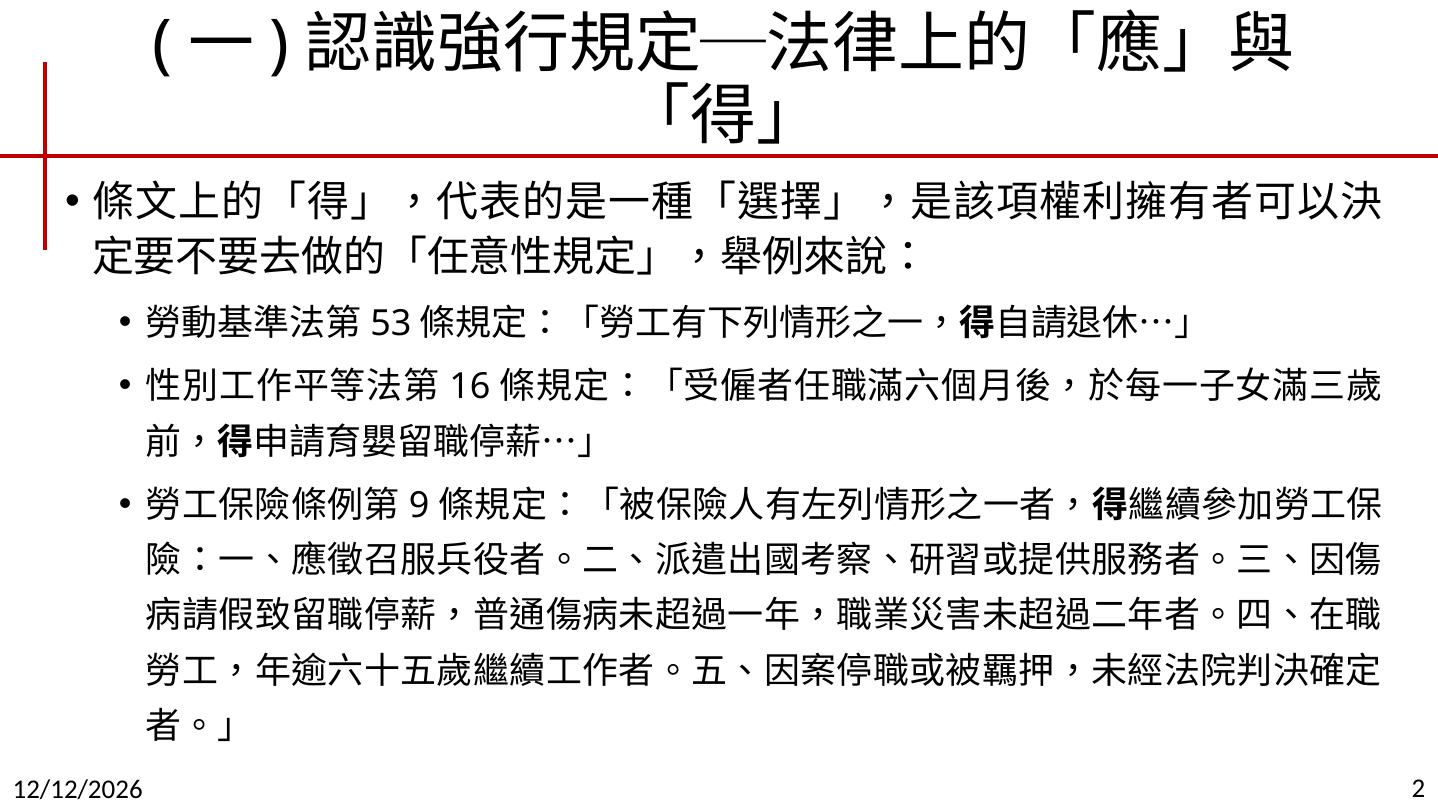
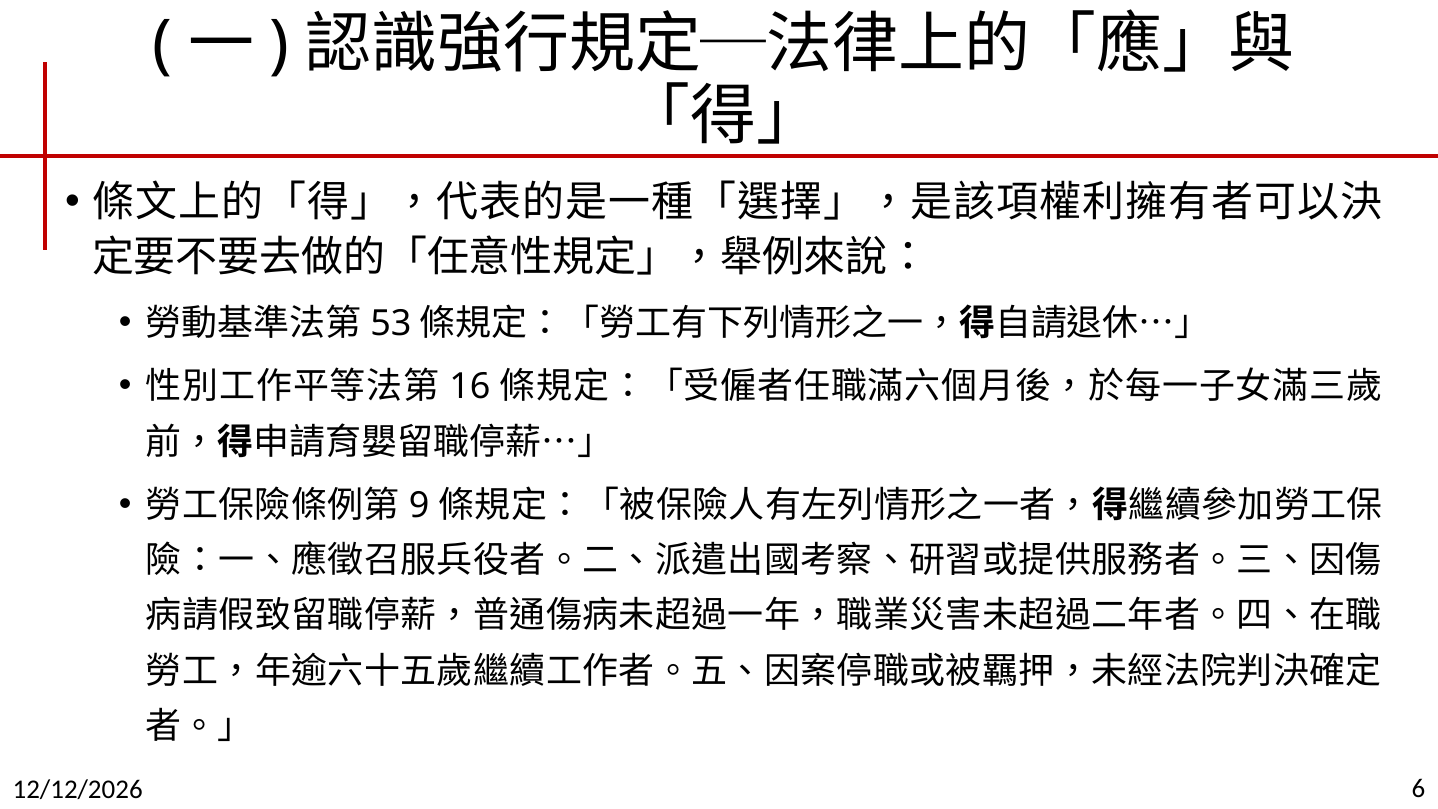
2: 2 -> 6 (1418, 788)
